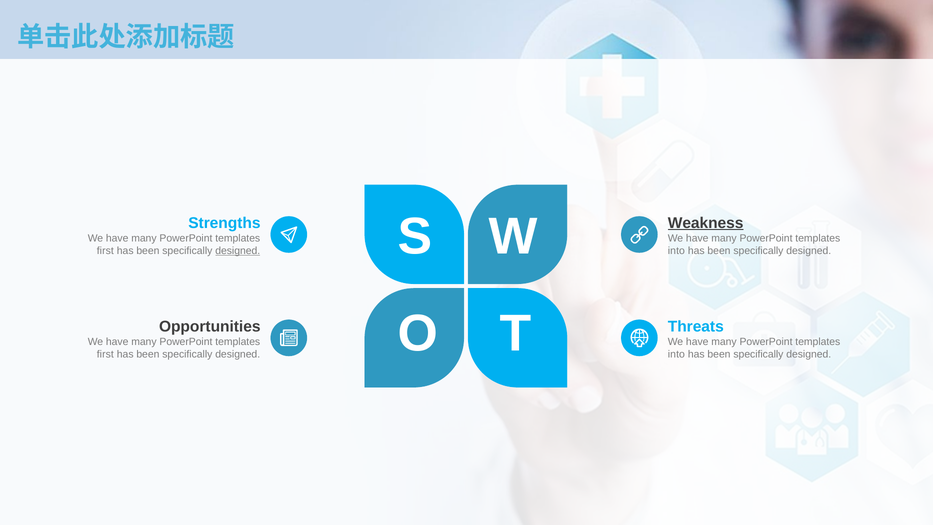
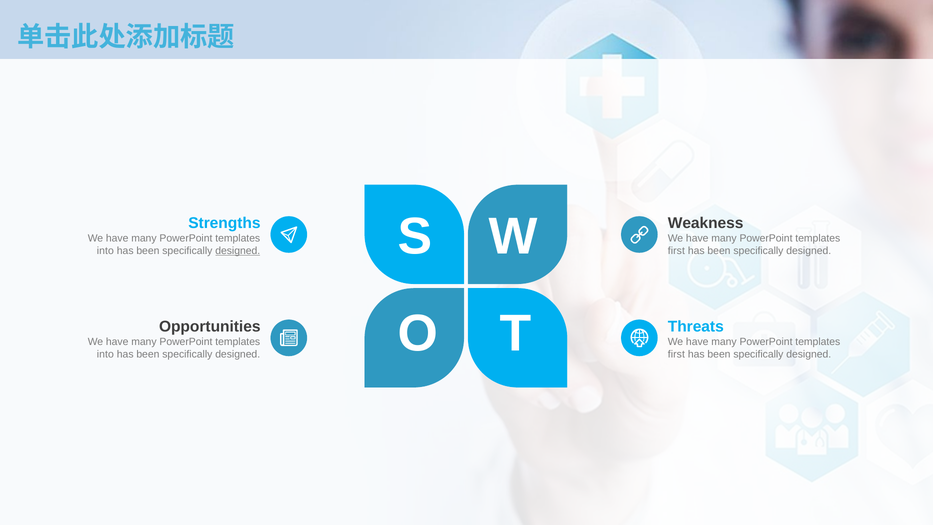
Weakness underline: present -> none (706, 223)
first: first -> into (105, 251)
into: into -> first (676, 251)
first: first -> into (105, 354)
into: into -> first (676, 354)
